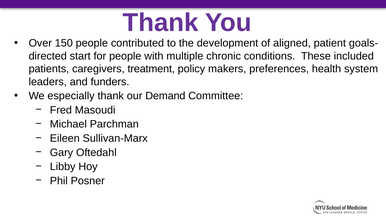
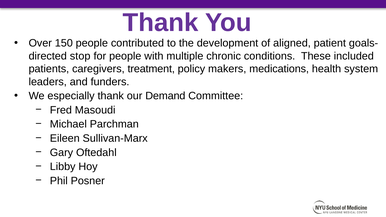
start: start -> stop (80, 56)
preferences: preferences -> medications (279, 69)
